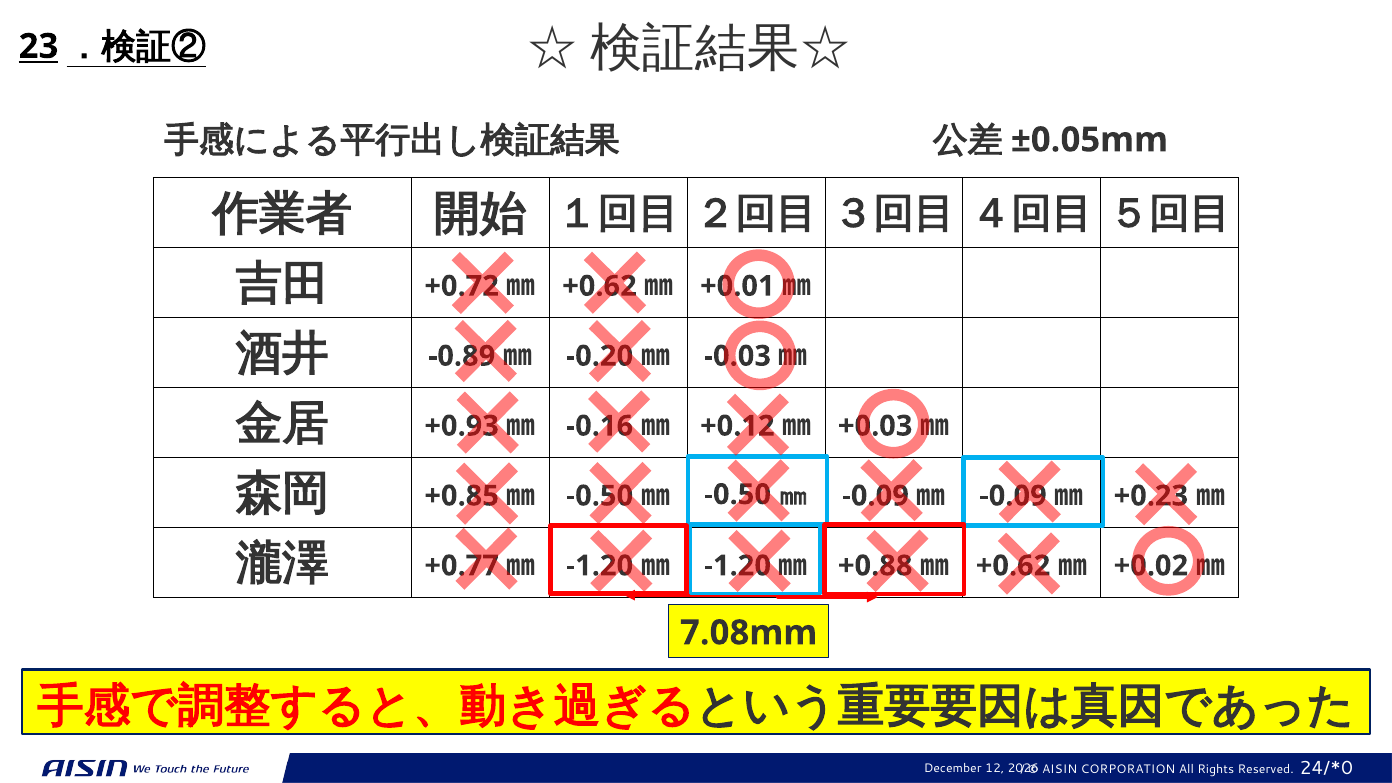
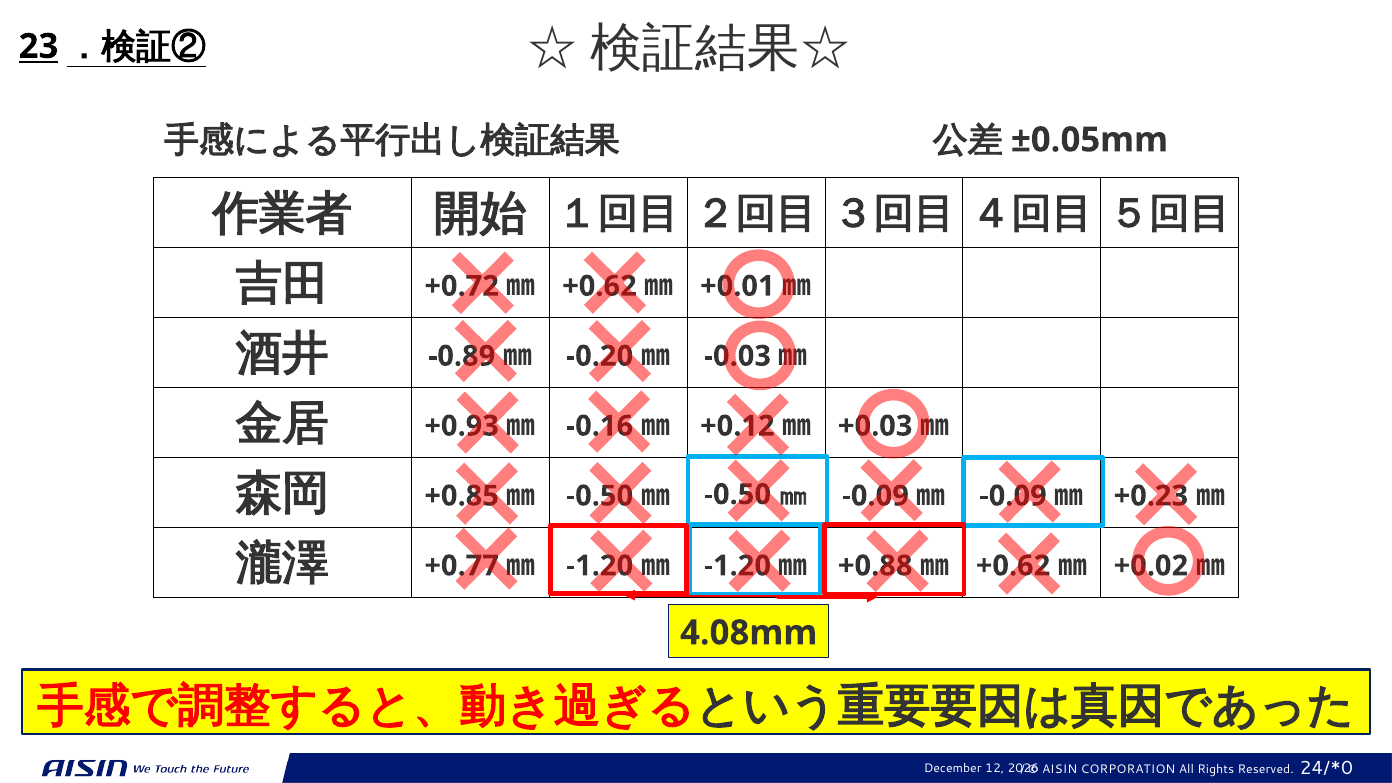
7.08mm: 7.08mm -> 4.08mm (749, 633)
